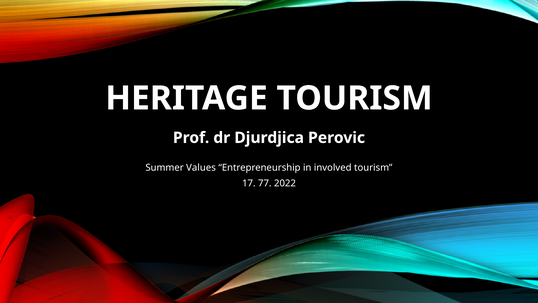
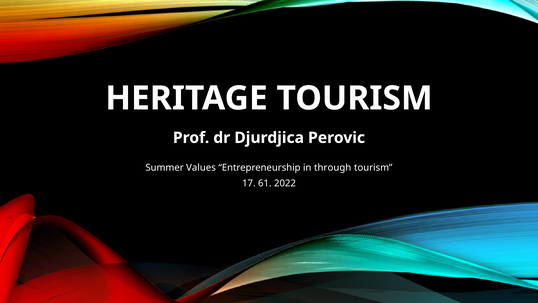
involved: involved -> through (333, 167)
77: 77 -> 61 (265, 183)
